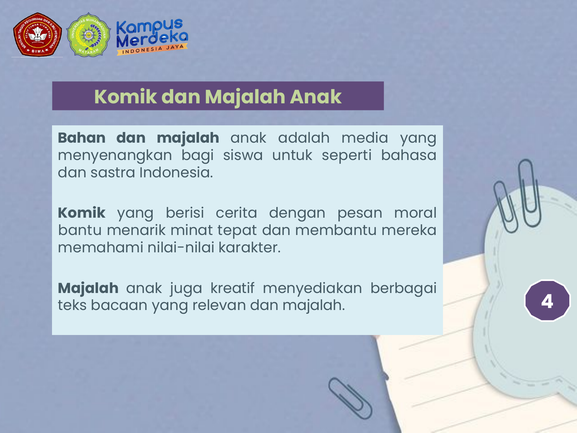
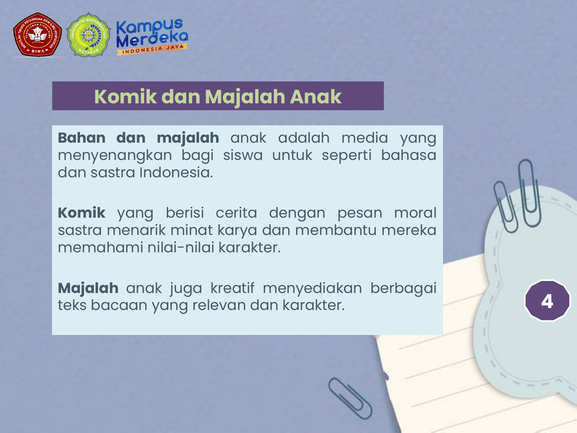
bantu: bantu -> sastra (80, 230)
tepat: tepat -> karya (238, 230)
relevan dan majalah: majalah -> karakter (314, 305)
